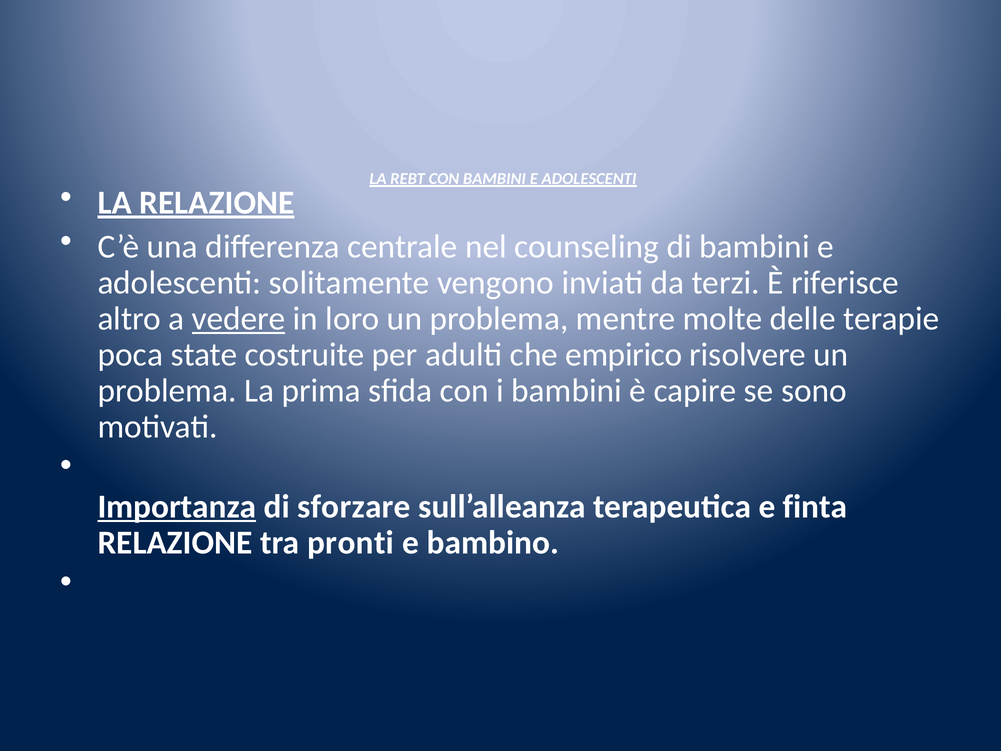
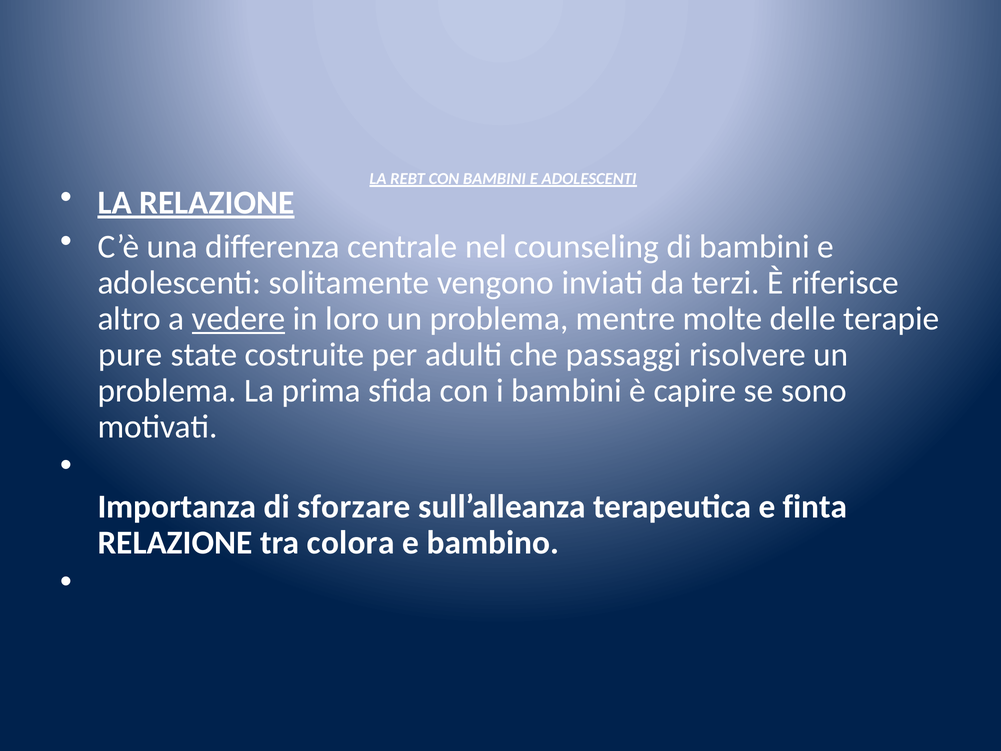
poca: poca -> pure (130, 355)
empirico: empirico -> passaggi (624, 355)
Importanza underline: present -> none (177, 507)
pronti: pronti -> colora (351, 543)
